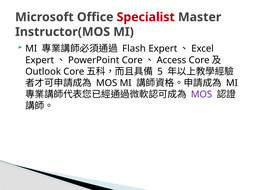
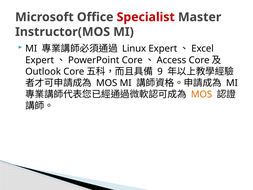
Flash: Flash -> Linux (134, 49)
5: 5 -> 9 (160, 71)
MOS colour: purple -> orange (202, 94)
